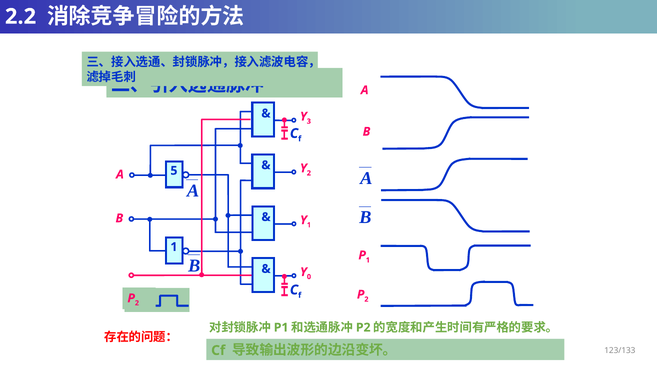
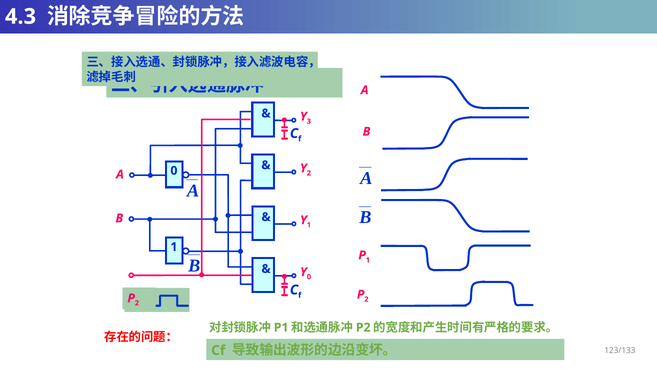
2.2: 2.2 -> 4.3 (21, 17)
A 5: 5 -> 0 (174, 171)
